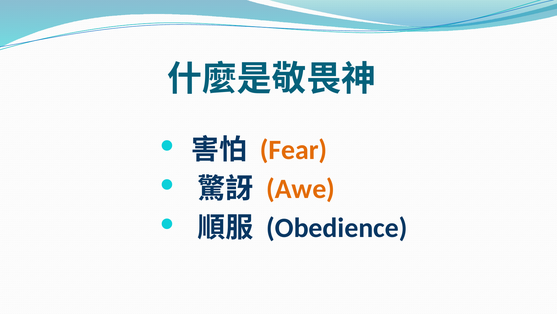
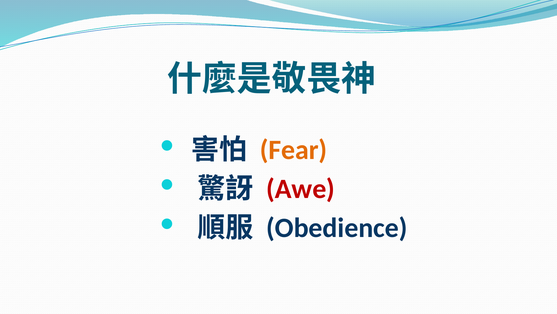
Awe colour: orange -> red (301, 189)
